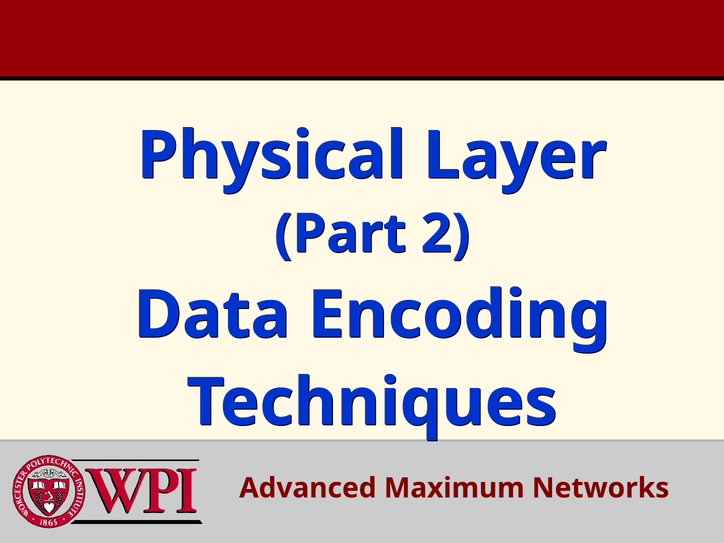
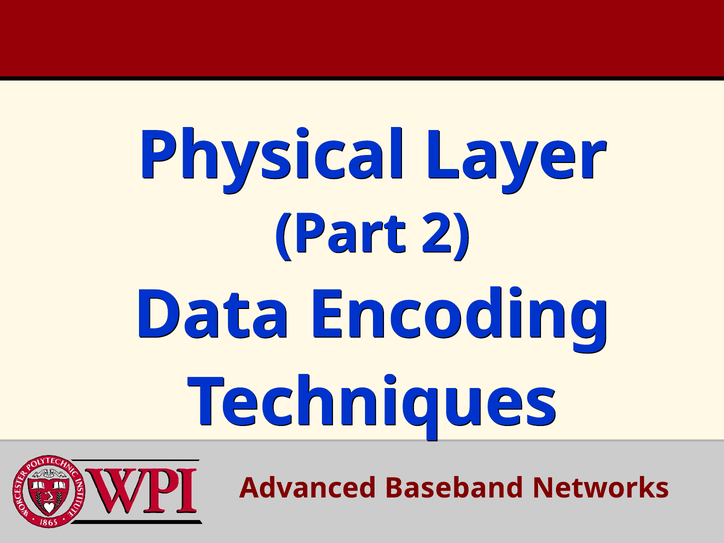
Maximum: Maximum -> Baseband (454, 488)
